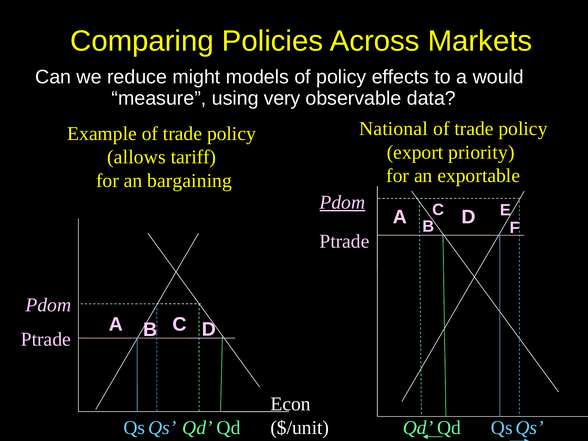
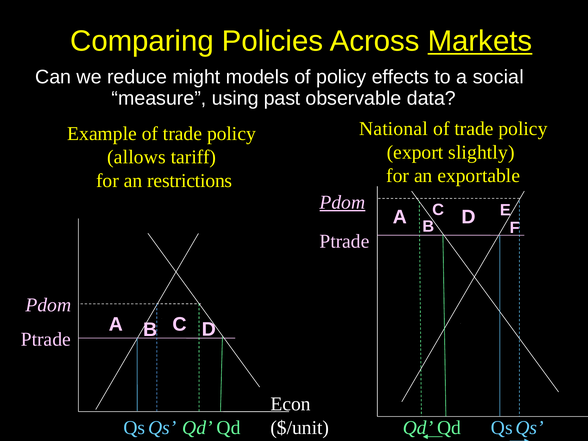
Markets underline: none -> present (480, 41)
would: would -> social (498, 77)
very: very -> past (282, 98)
priority: priority -> slightly (481, 152)
bargaining: bargaining -> restrictions (190, 181)
